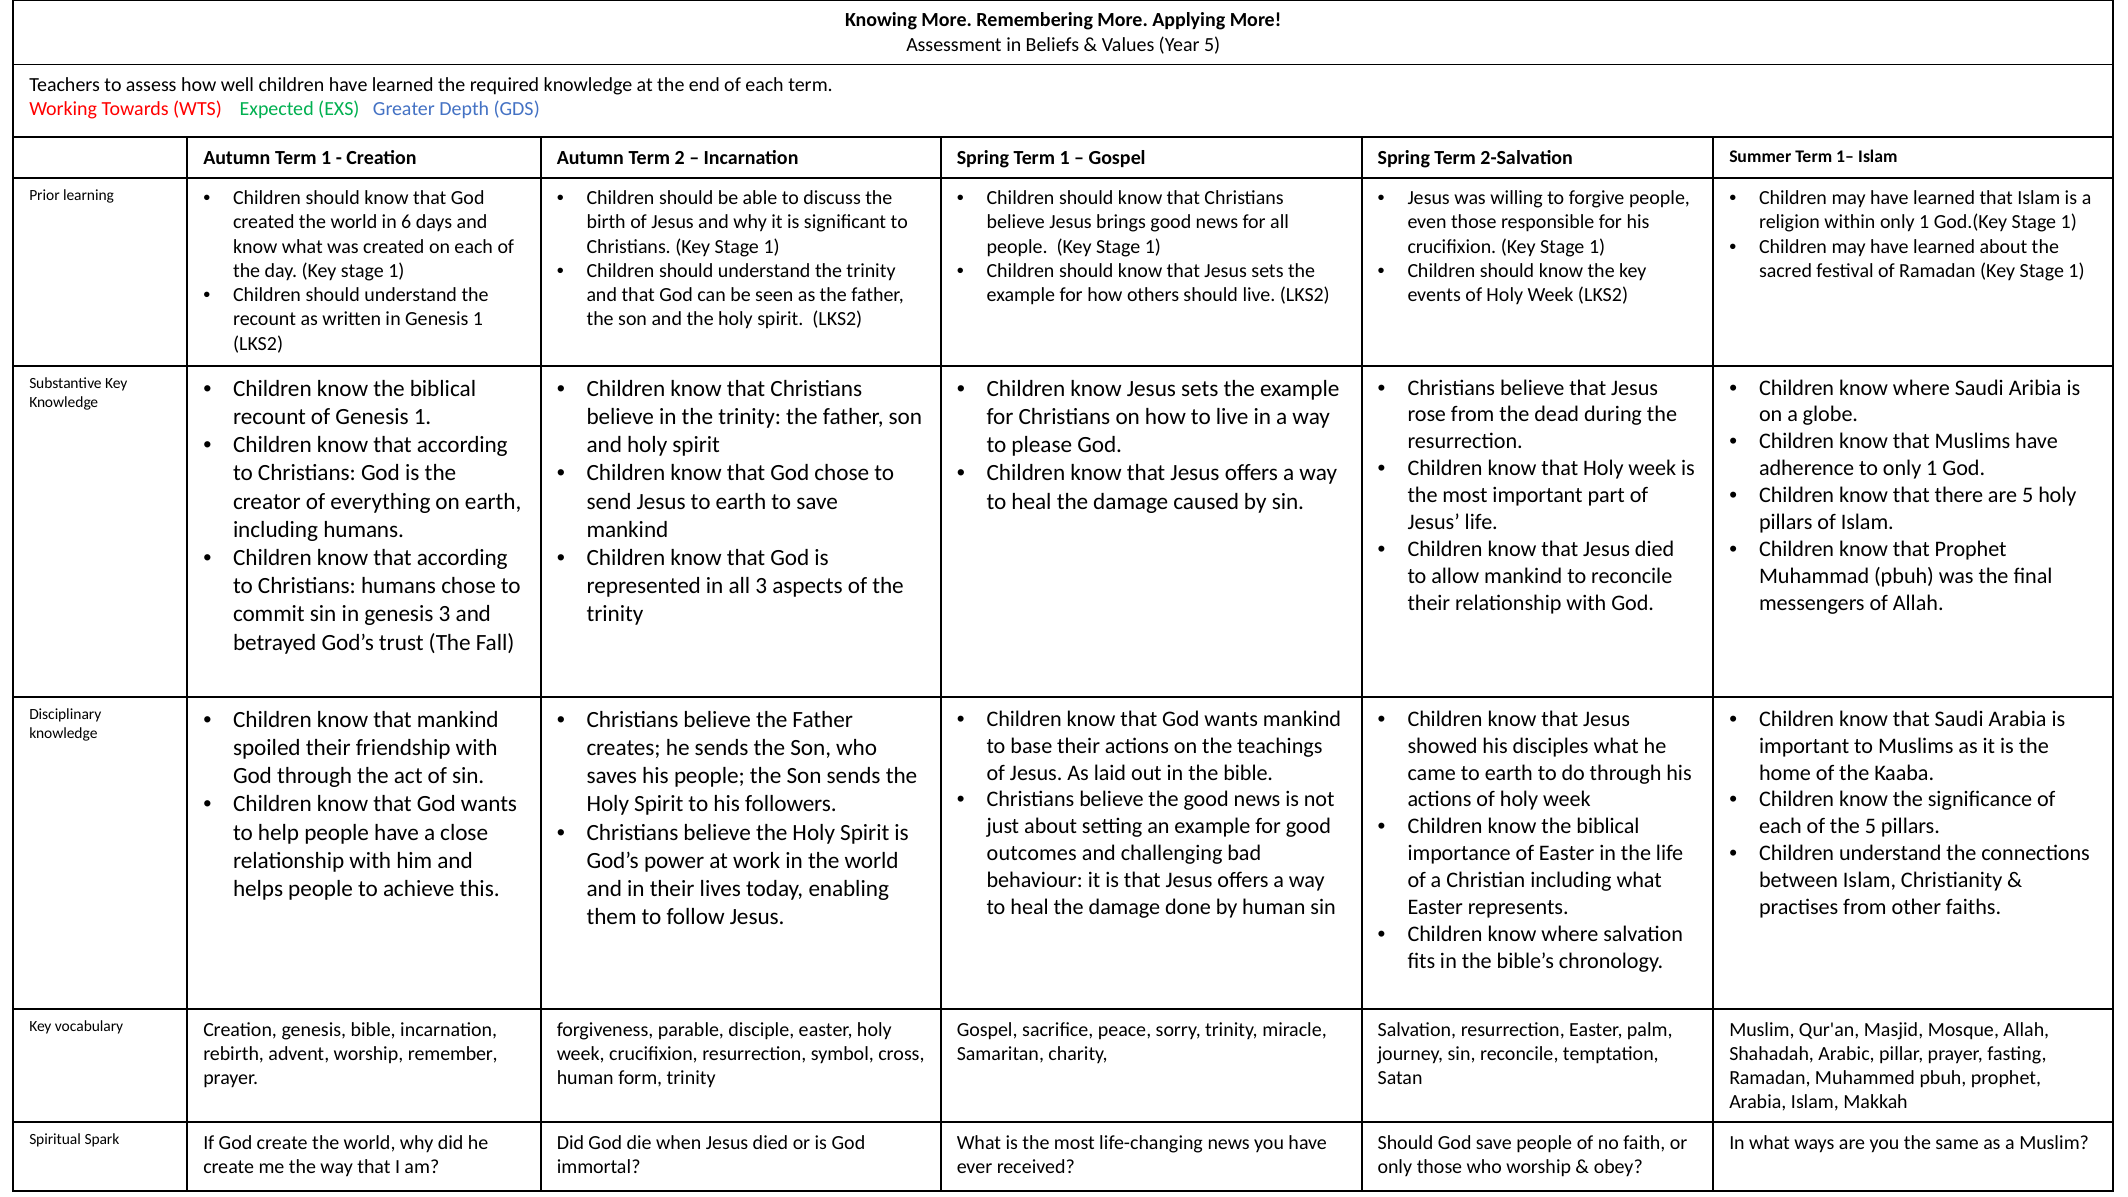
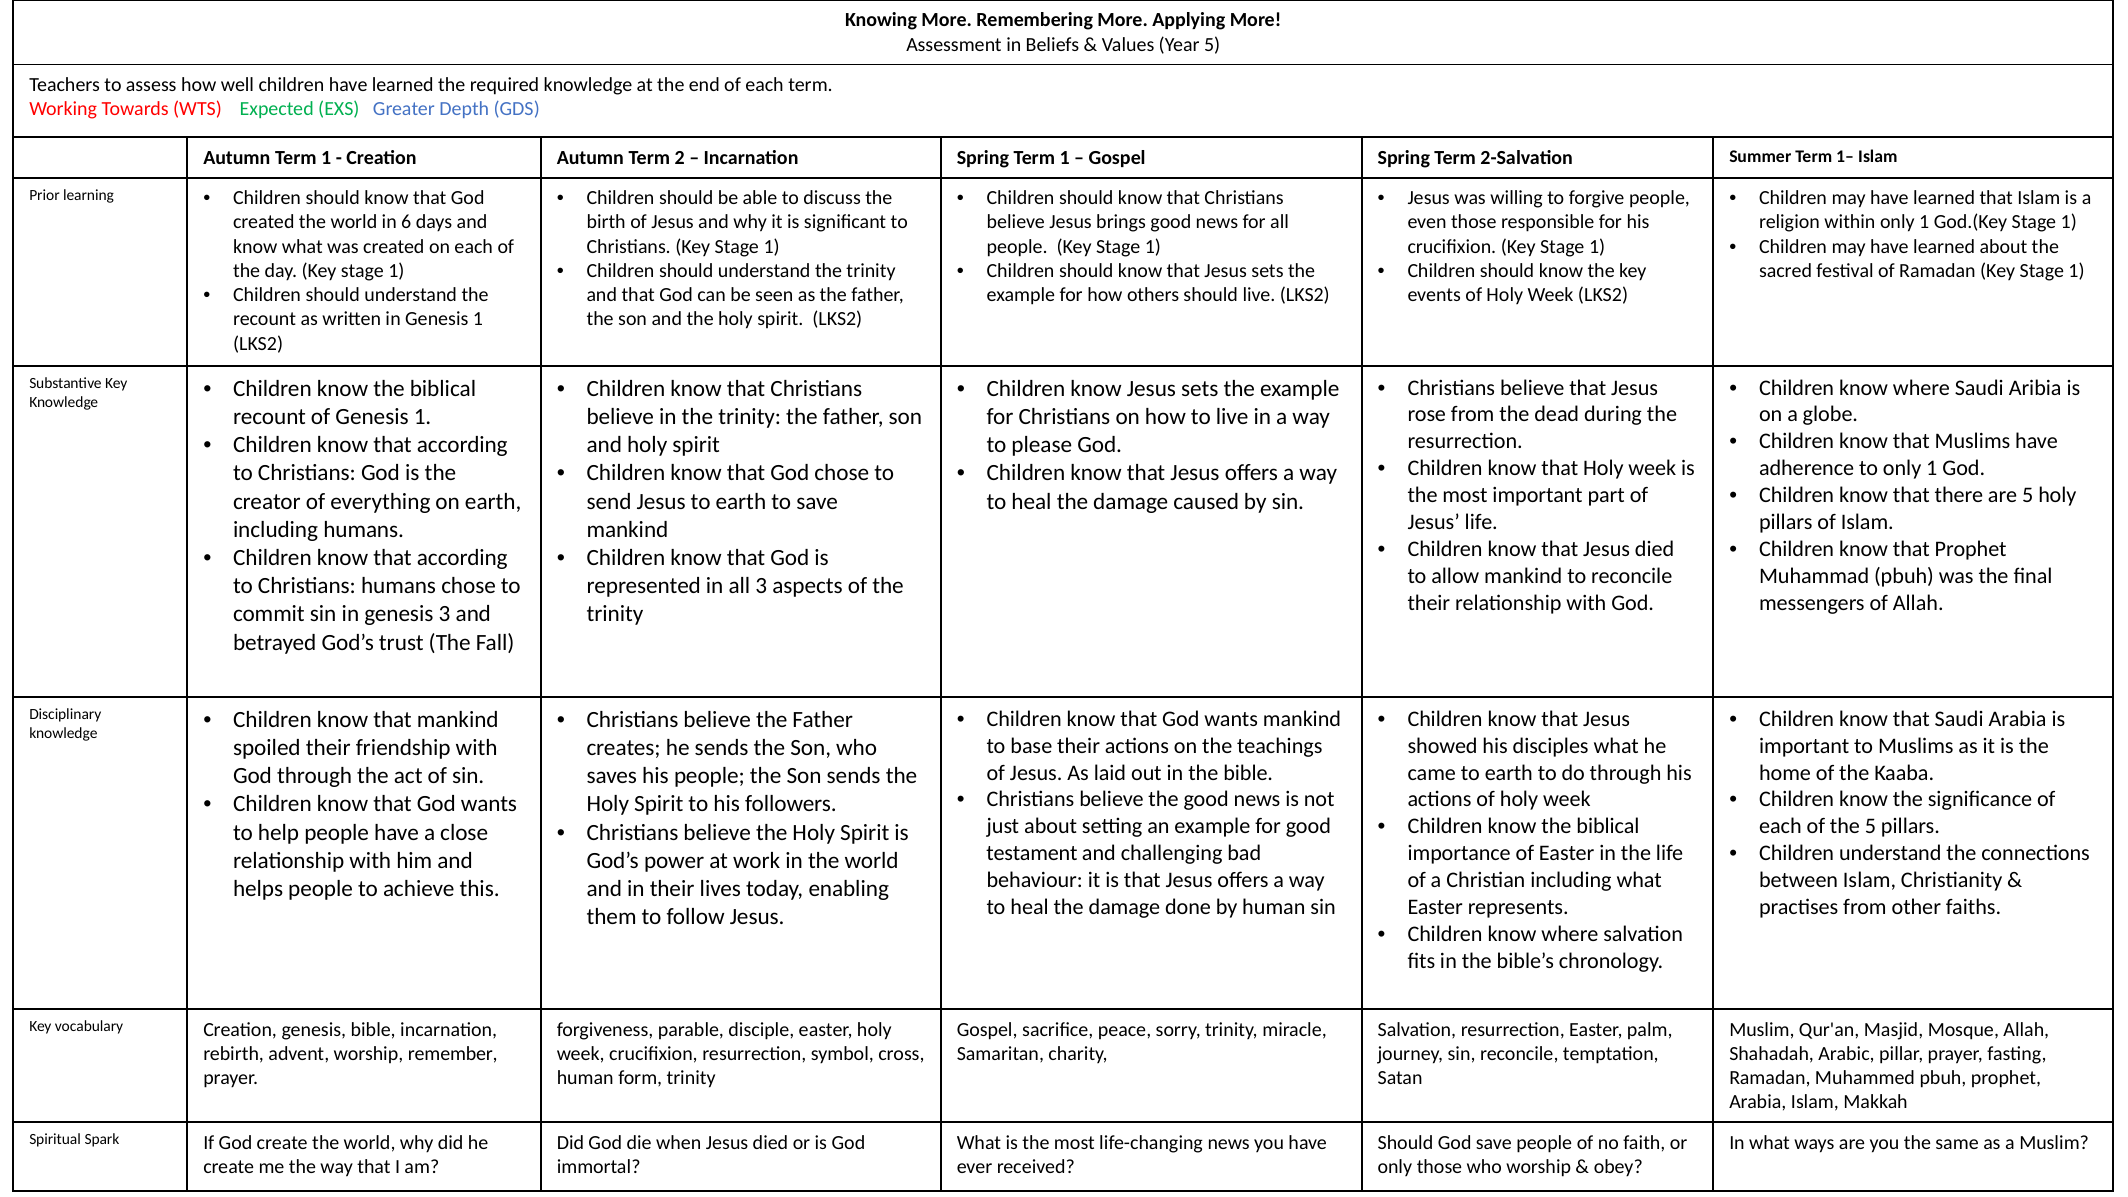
outcomes: outcomes -> testament (1032, 853)
